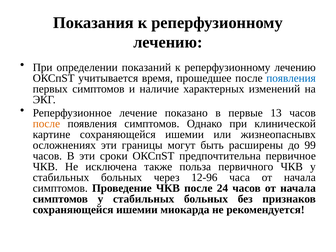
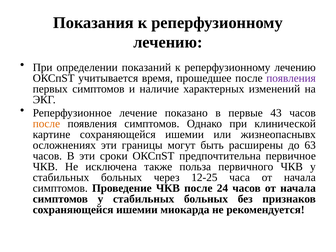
появления colour: blue -> purple (291, 78)
13: 13 -> 43 (276, 113)
99: 99 -> 63 (310, 145)
12-96: 12-96 -> 12-25 (204, 177)
